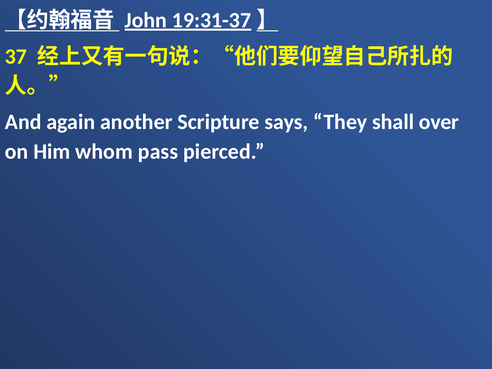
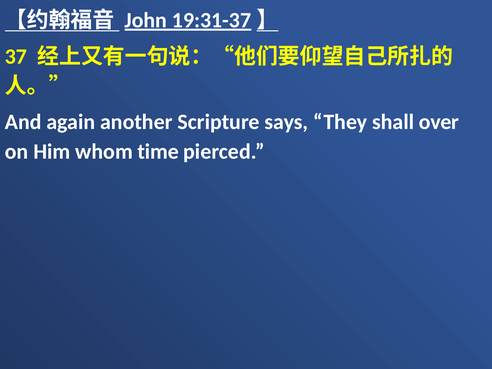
pass: pass -> time (158, 151)
